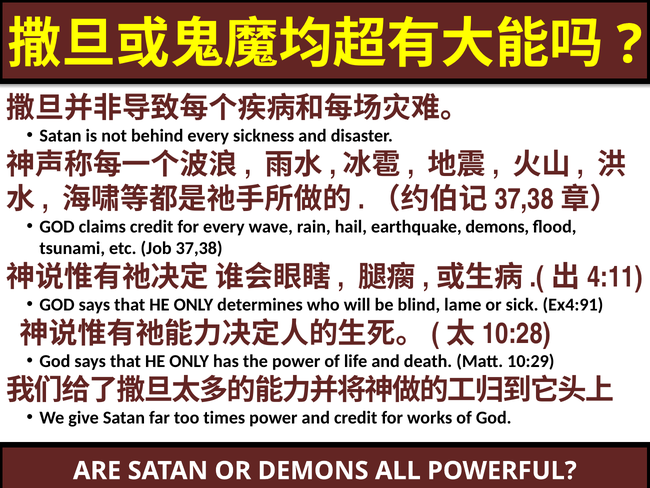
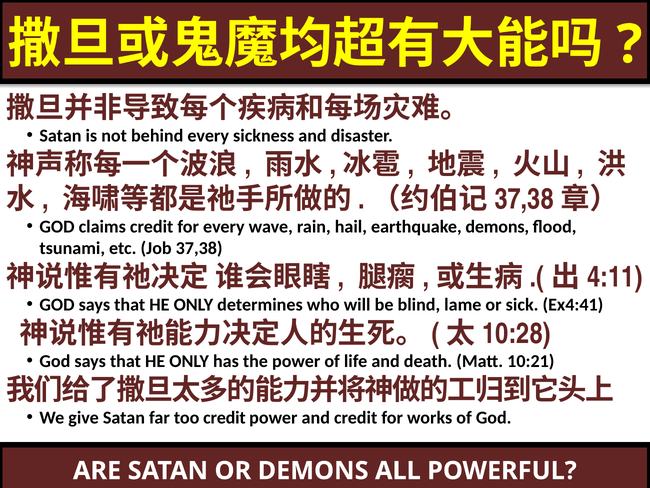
Ex4:91: Ex4:91 -> Ex4:41 (573, 304)
10:29: 10:29 -> 10:21 (531, 361)
too times: times -> credit (224, 417)
